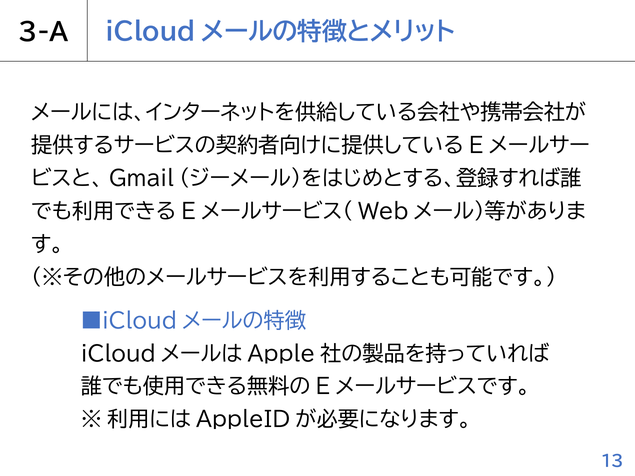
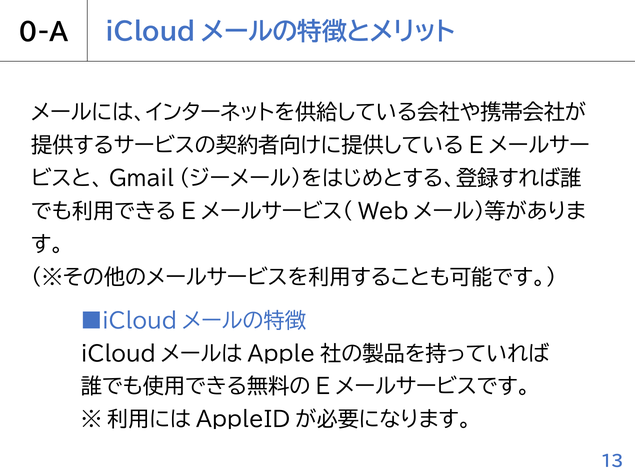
3-A: 3-A -> 0-A (44, 33)
